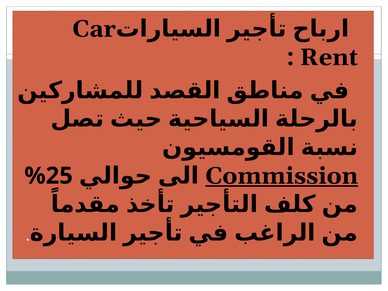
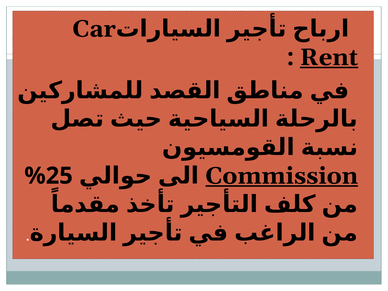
Rent underline: none -> present (329, 57)
